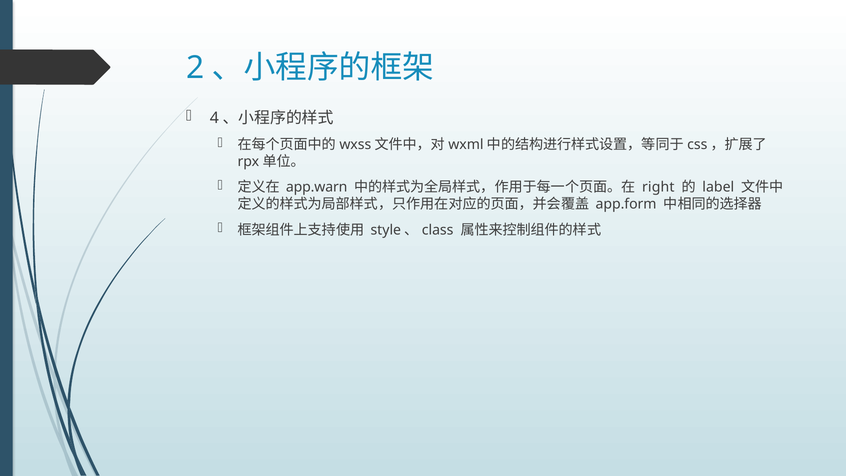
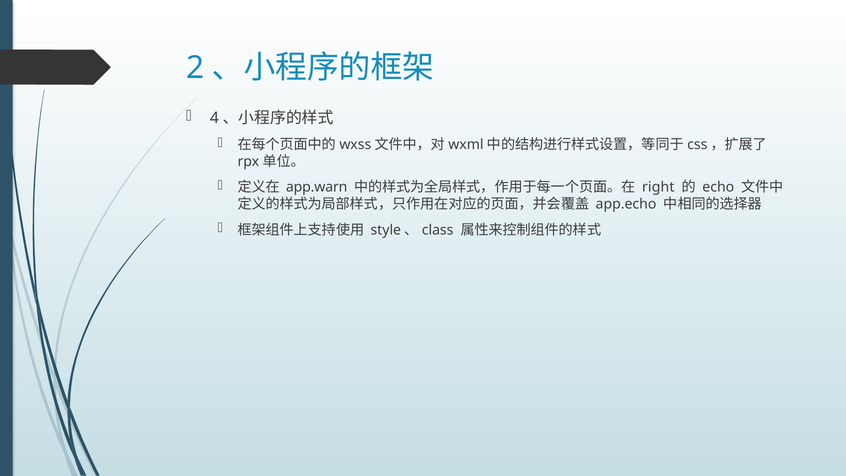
label: label -> echo (718, 187)
app.form: app.form -> app.echo (626, 204)
